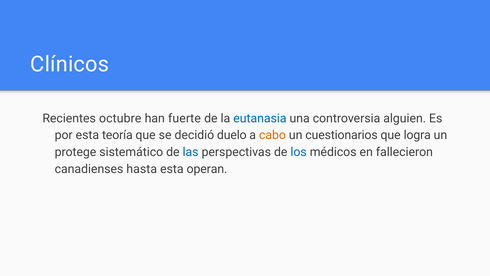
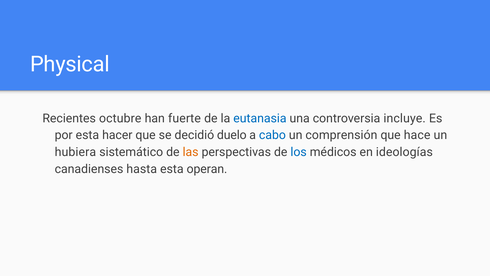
Clínicos: Clínicos -> Physical (70, 64)
alguien: alguien -> incluye (405, 118)
teoría: teoría -> hacer (117, 135)
cabo colour: orange -> blue (272, 135)
cuestionarios: cuestionarios -> comprensión (341, 135)
logra: logra -> hace (417, 135)
protege: protege -> hubiera (75, 152)
las colour: blue -> orange (191, 152)
fallecieron: fallecieron -> ideologías (404, 152)
